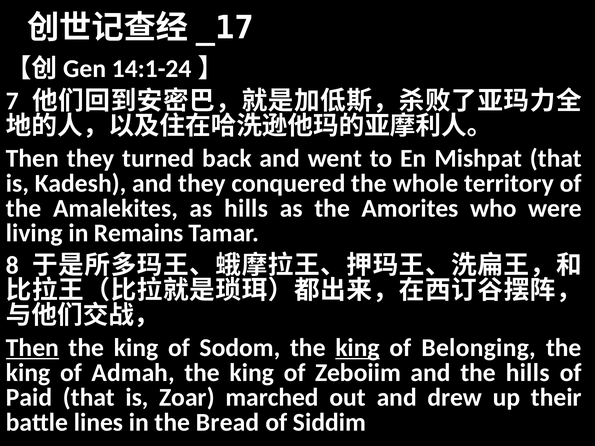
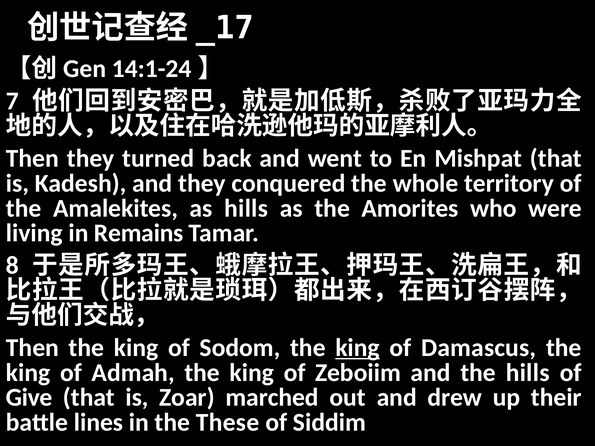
Then underline: present -> none (32, 348)
Belonging: Belonging -> Damascus (479, 348)
Paid: Paid -> Give (29, 398)
Bread: Bread -> These (228, 423)
